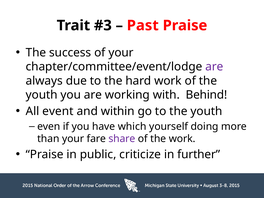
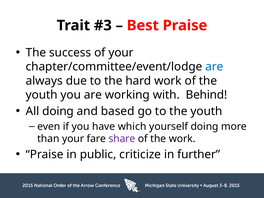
Past: Past -> Best (143, 25)
are colour: purple -> blue (214, 67)
All event: event -> doing (58, 111)
within: within -> based (118, 111)
